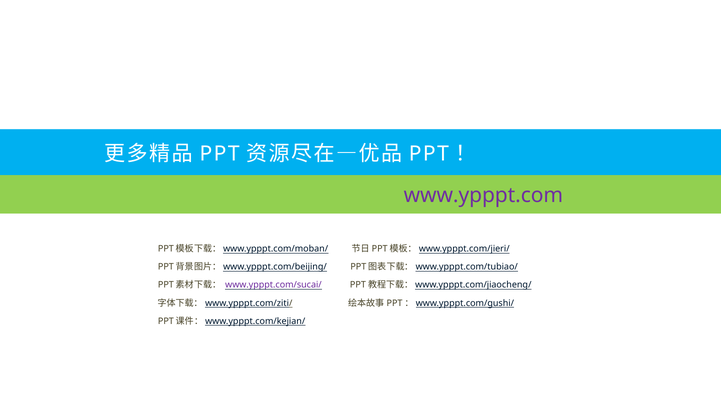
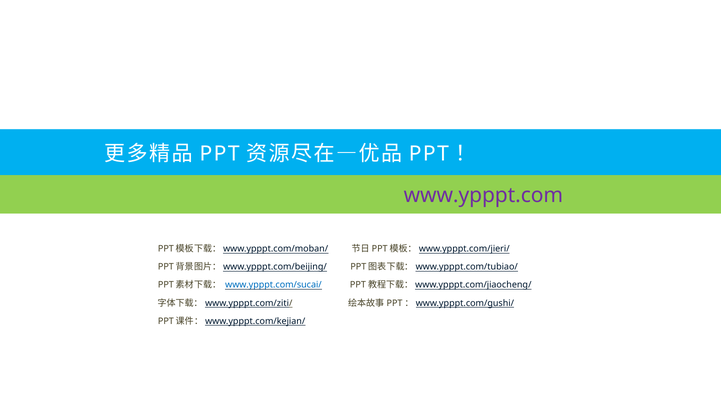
www.ypppt.com/sucai/ colour: purple -> blue (273, 285)
